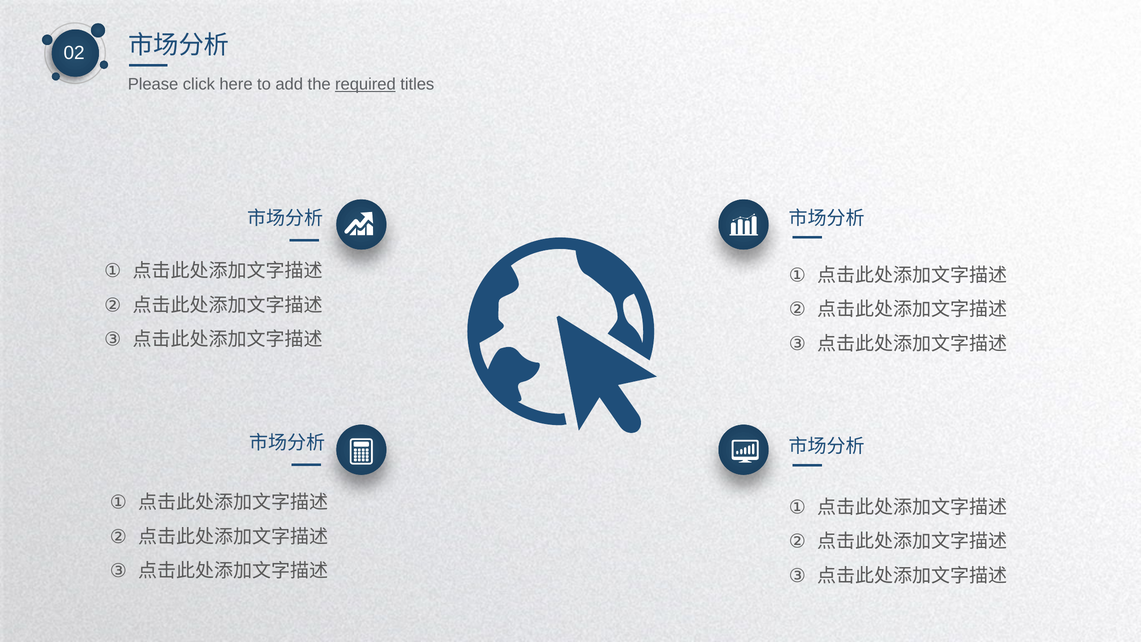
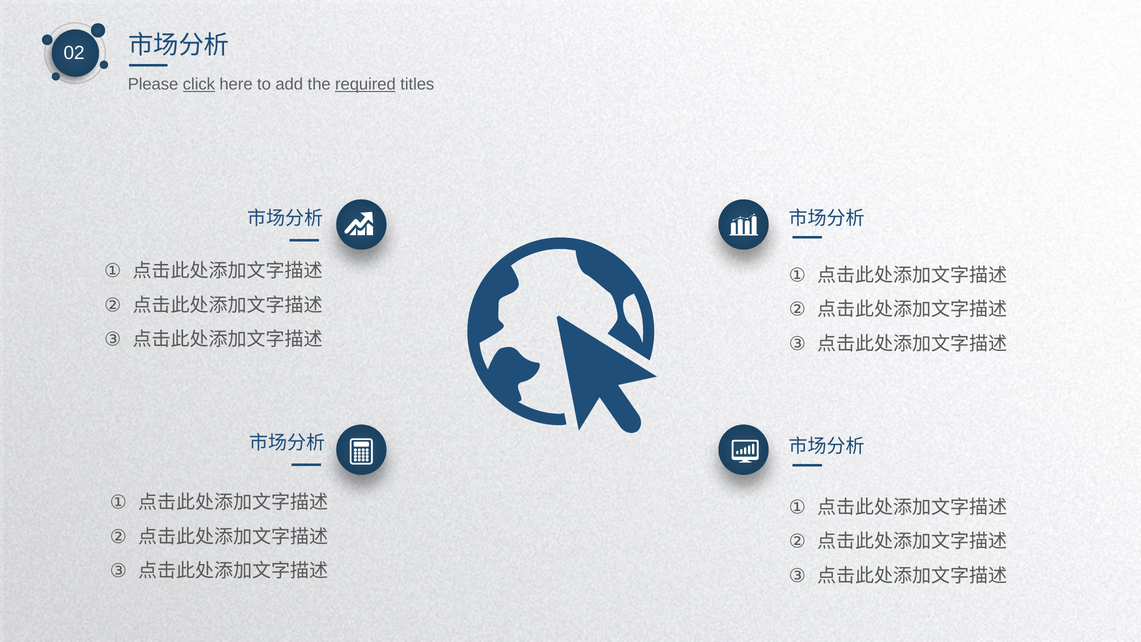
click underline: none -> present (199, 84)
